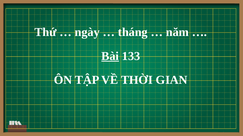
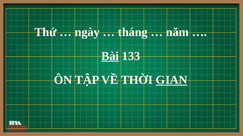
GIAN underline: none -> present (172, 80)
